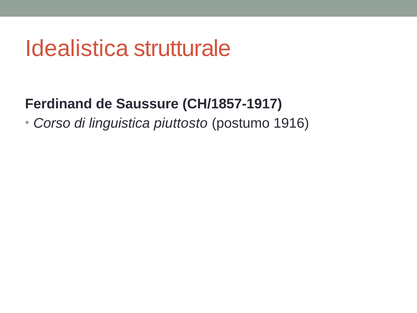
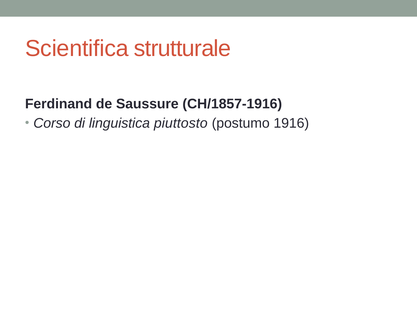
Idealistica: Idealistica -> Scientifica (77, 49)
CH/1857-1917: CH/1857-1917 -> CH/1857-1916 (232, 104)
